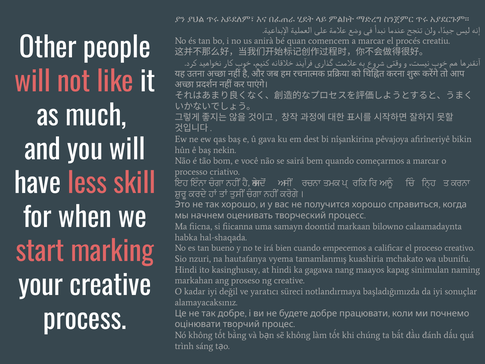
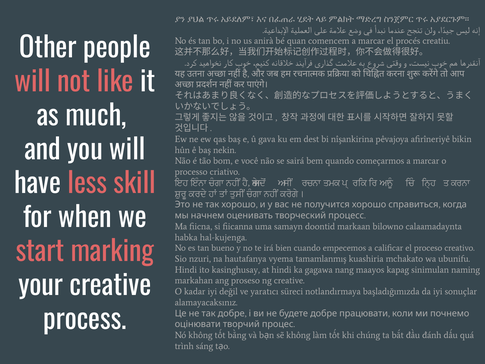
hal-shaqada: hal-shaqada -> hal-kujenga (223, 237)
